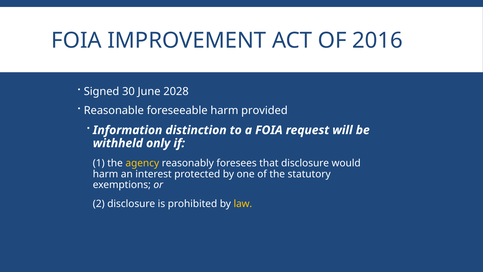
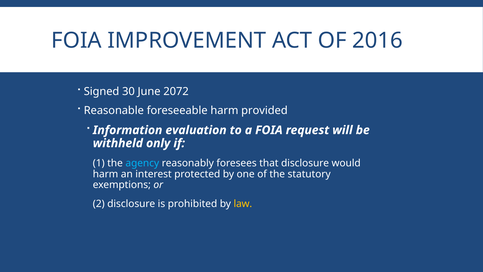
2028: 2028 -> 2072 (176, 91)
distinction: distinction -> evaluation (196, 130)
agency colour: yellow -> light blue (142, 163)
